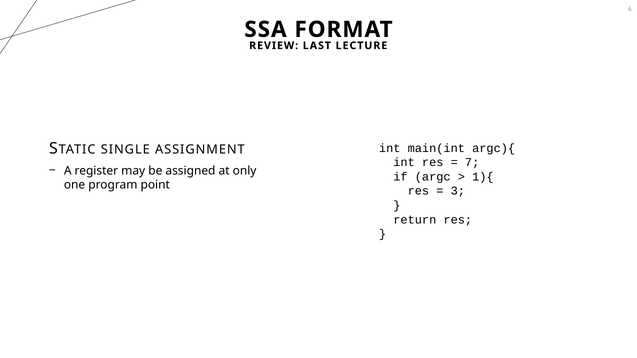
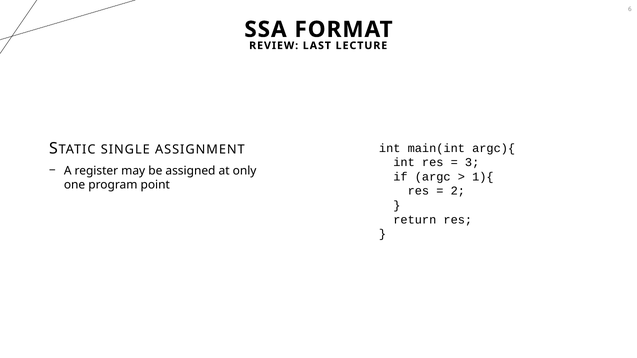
7: 7 -> 3 (472, 163)
3: 3 -> 2 (458, 191)
